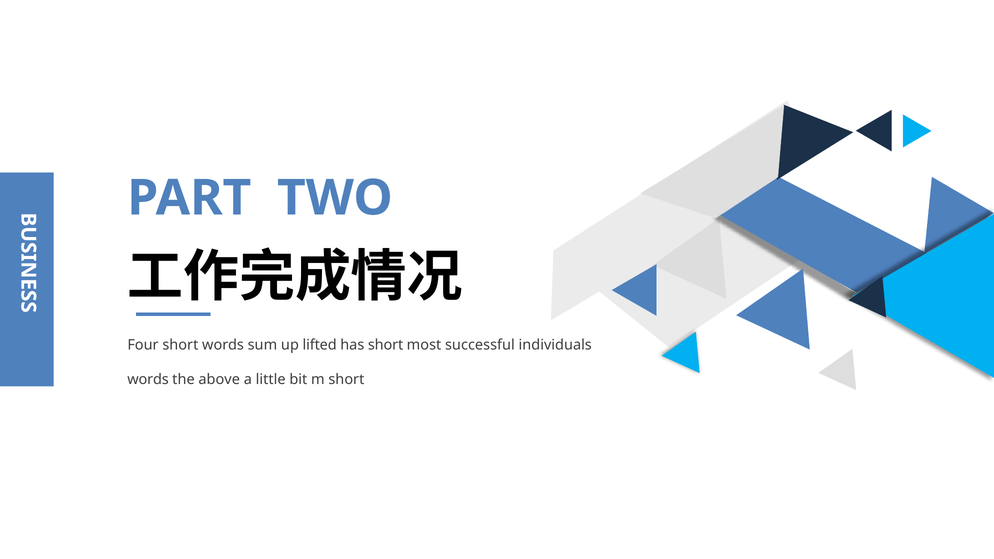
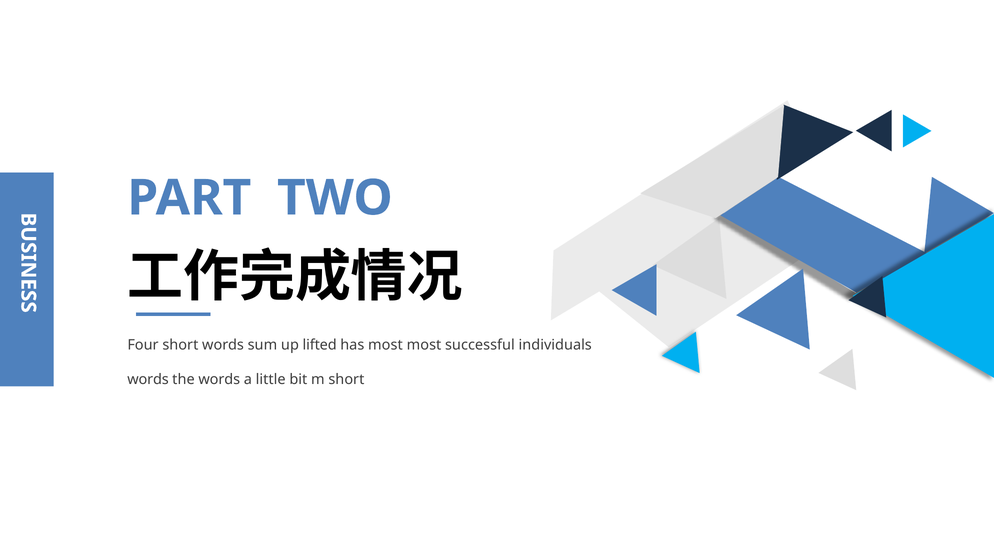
has short: short -> most (385, 345)
the above: above -> words (219, 380)
